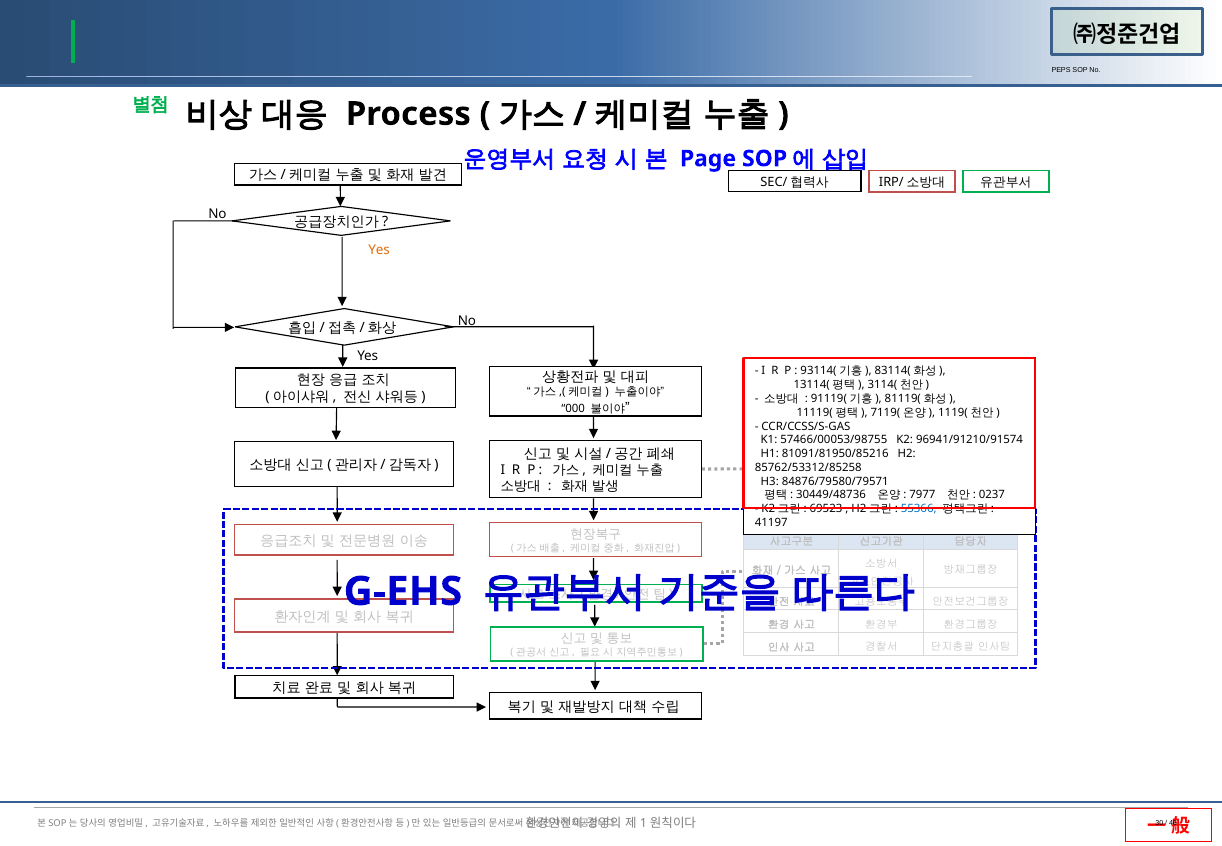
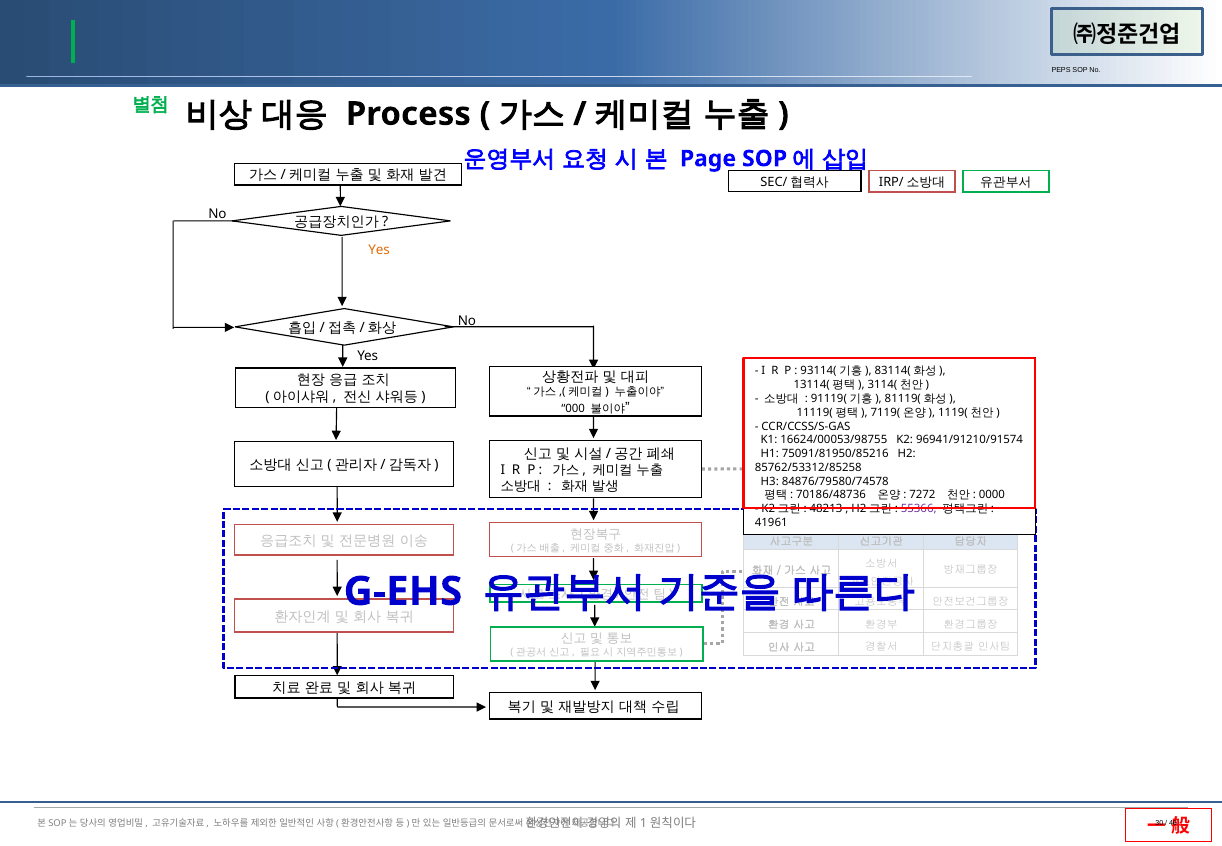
57466/00053/98755: 57466/00053/98755 -> 16624/00053/98755 (834, 440)
81091/81950/85216: 81091/81950/85216 -> 75091/81950/85216 (835, 454)
84876/79580/79571: 84876/79580/79571 -> 84876/79580/74578 (835, 481)
30449/48736: 30449/48736 -> 70186/48736 (831, 495)
7977: 7977 -> 7272 (922, 495)
0237: 0237 -> 0000 (992, 495)
69523: 69523 -> 48213 (826, 509)
55366 colour: blue -> purple (919, 509)
41197: 41197 -> 41961 (771, 523)
